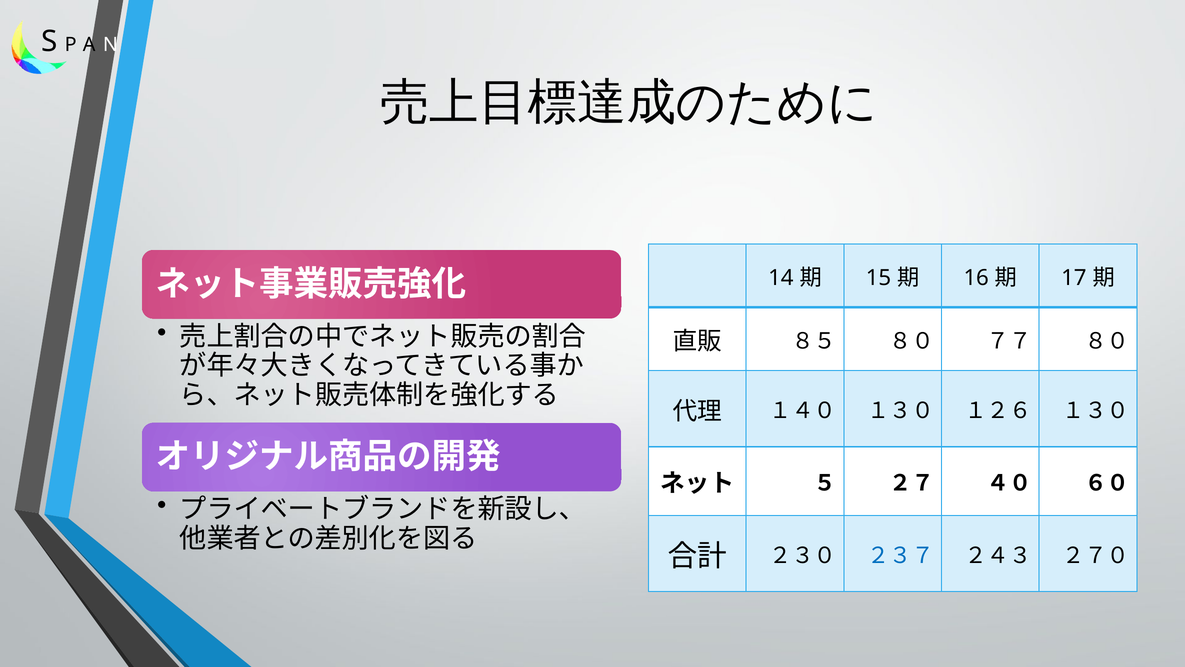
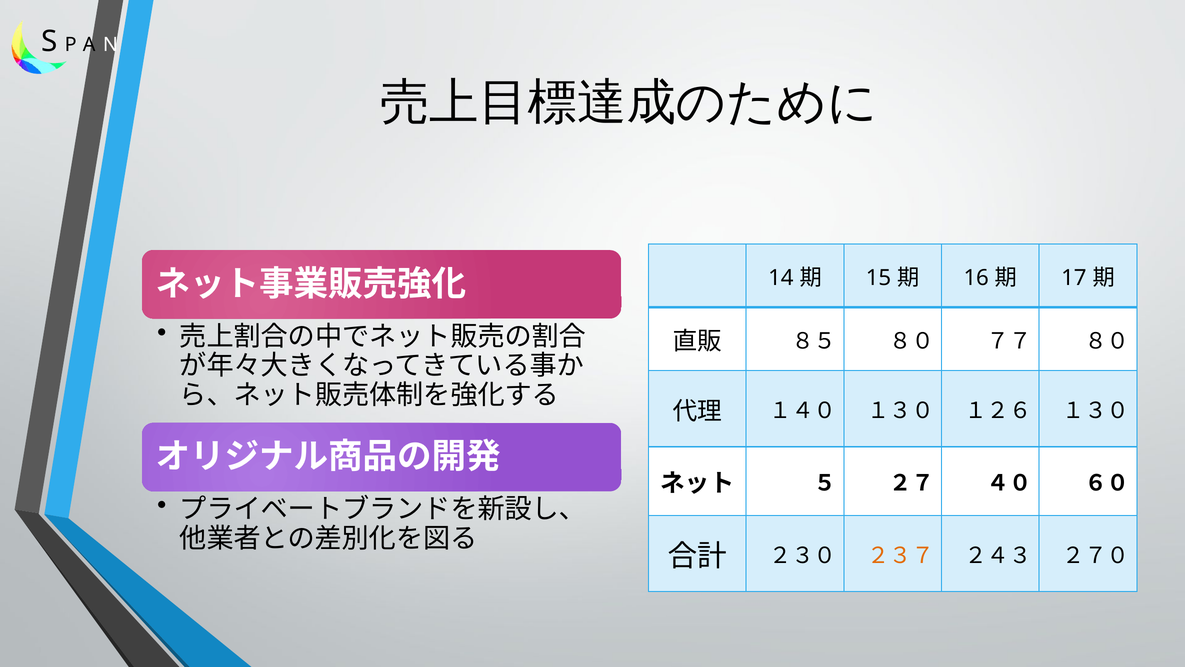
２３７ colour: blue -> orange (900, 556)
